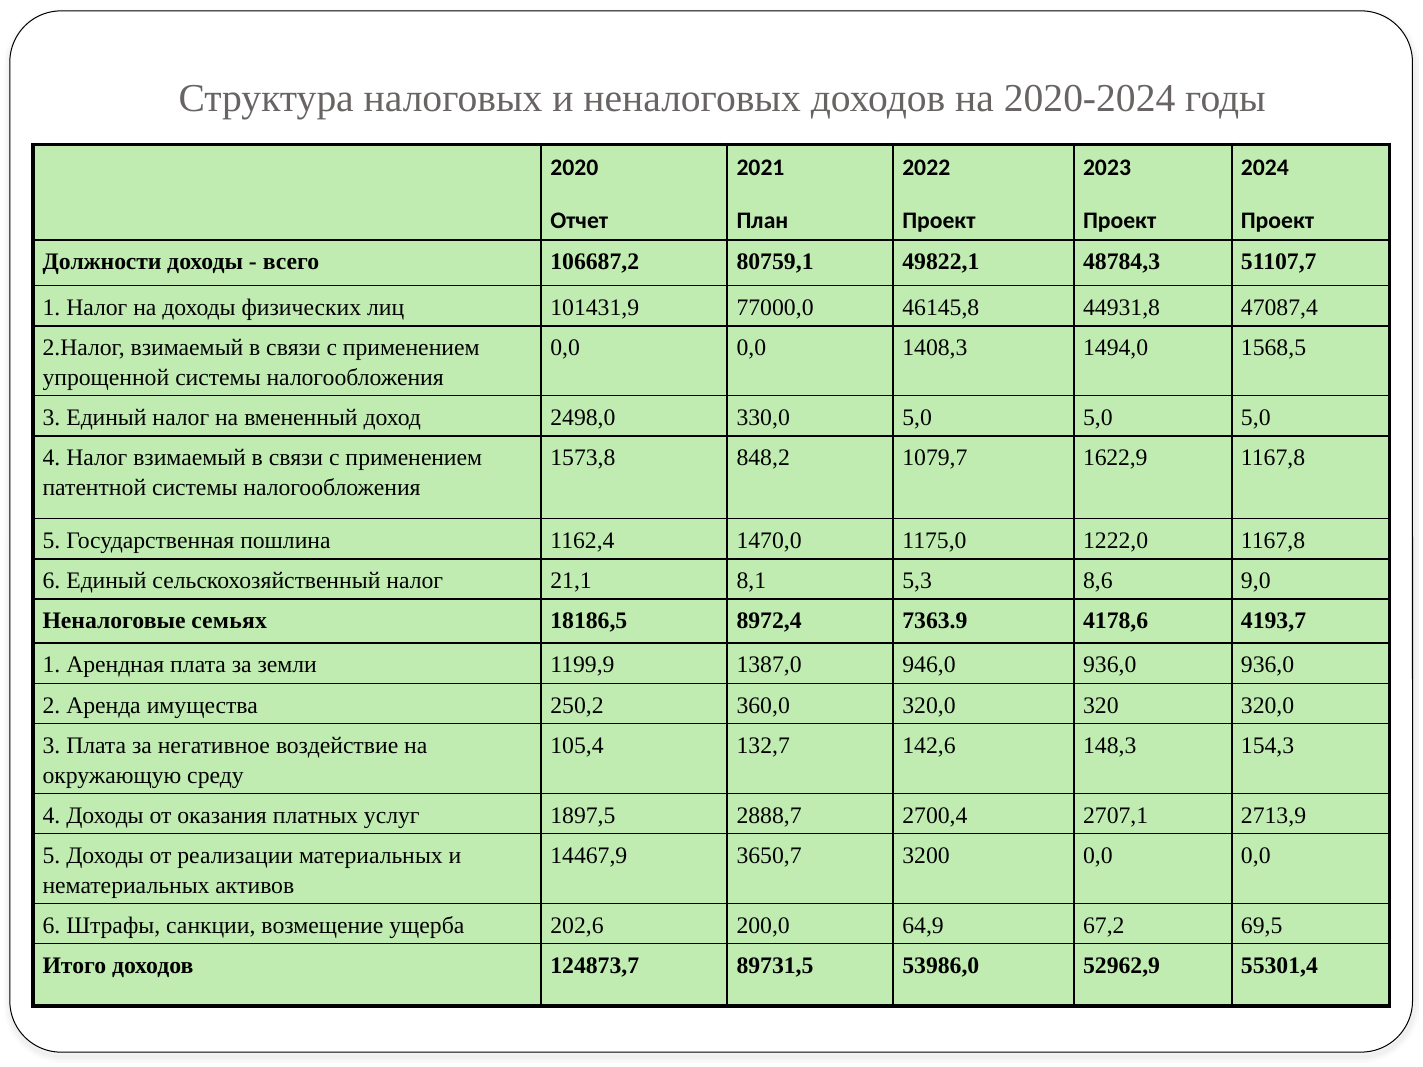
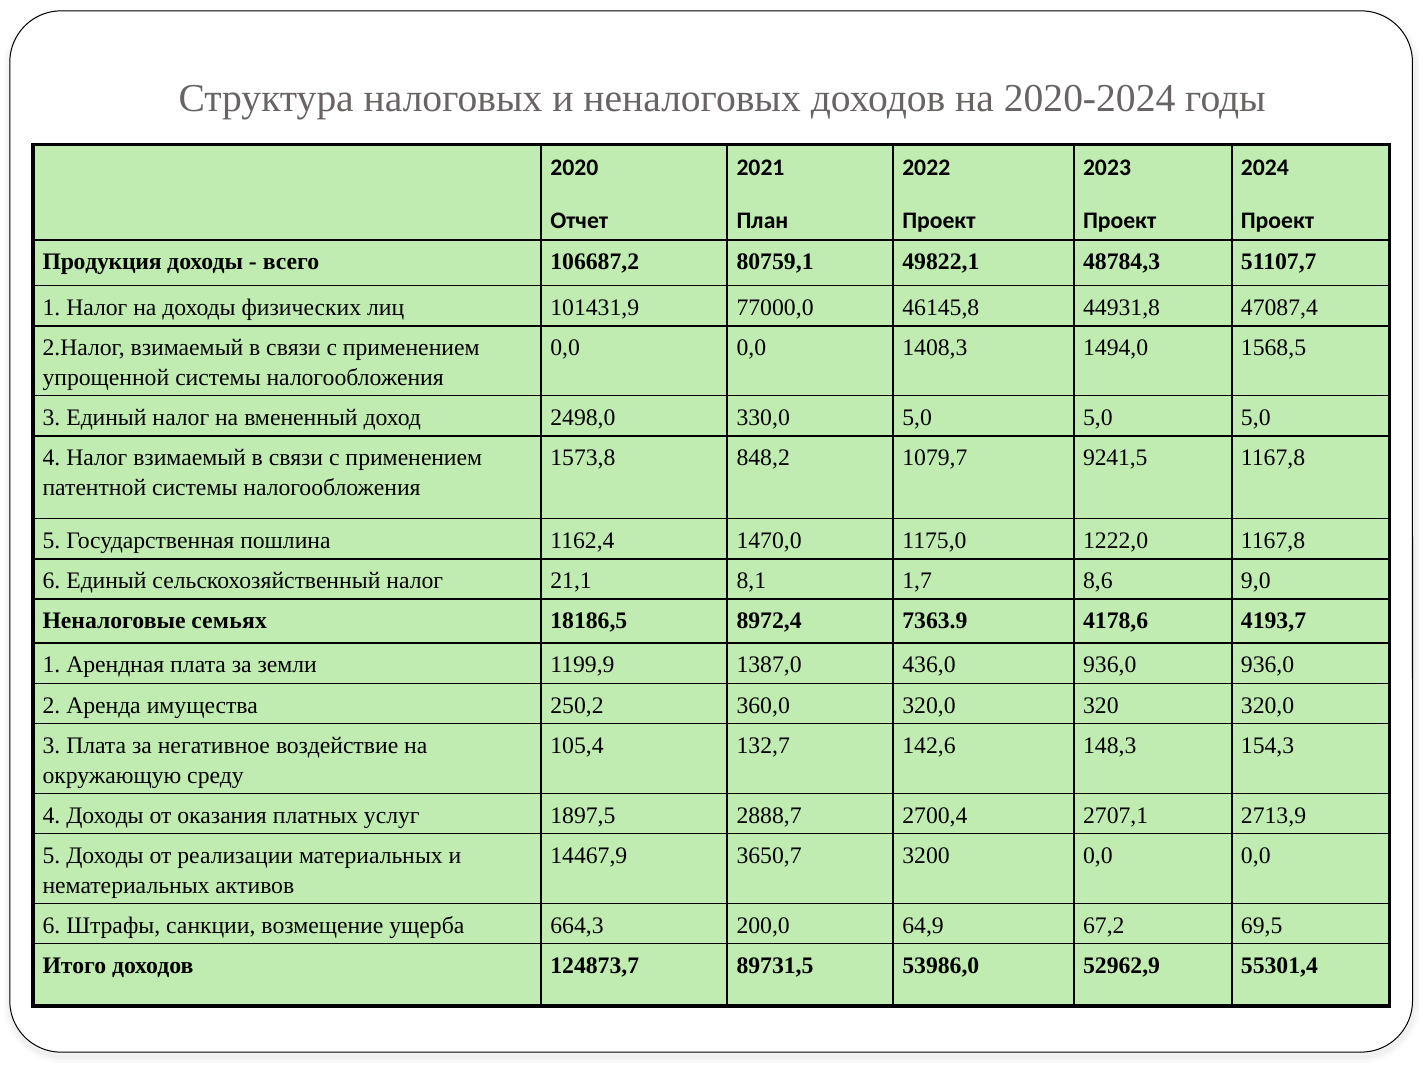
Должности: Должности -> Продукция (102, 262)
1622,9: 1622,9 -> 9241,5 (1115, 458)
5,3: 5,3 -> 1,7 (917, 581)
946,0: 946,0 -> 436,0 (929, 665)
202,6: 202,6 -> 664,3 (577, 925)
